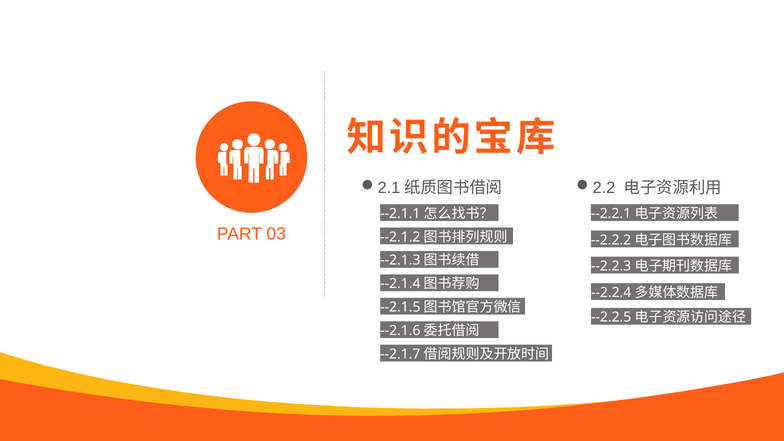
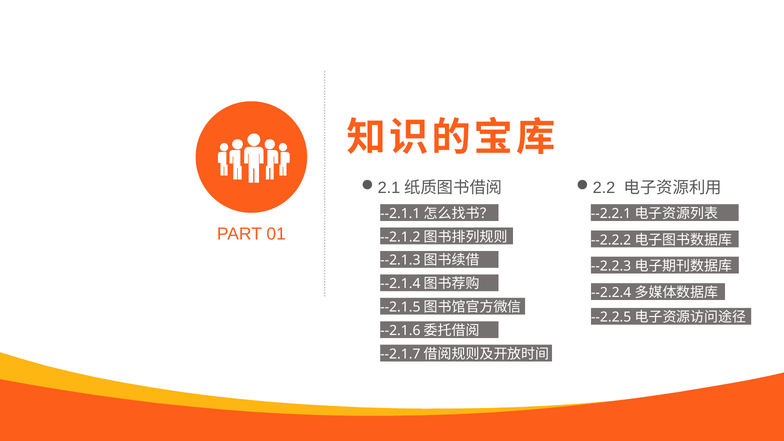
03: 03 -> 01 (276, 234)
